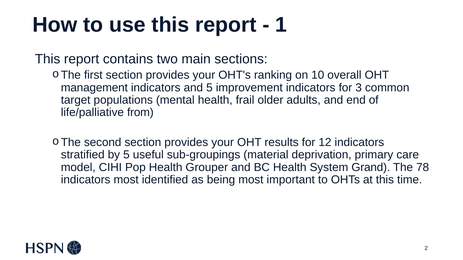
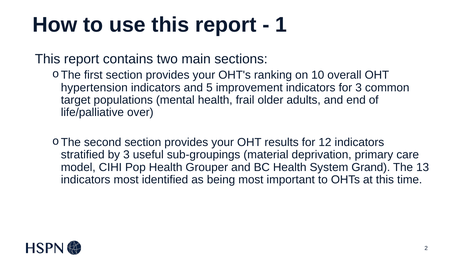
management: management -> hypertension (94, 88)
from: from -> over (140, 113)
by 5: 5 -> 3 (126, 155)
78: 78 -> 13 (423, 167)
